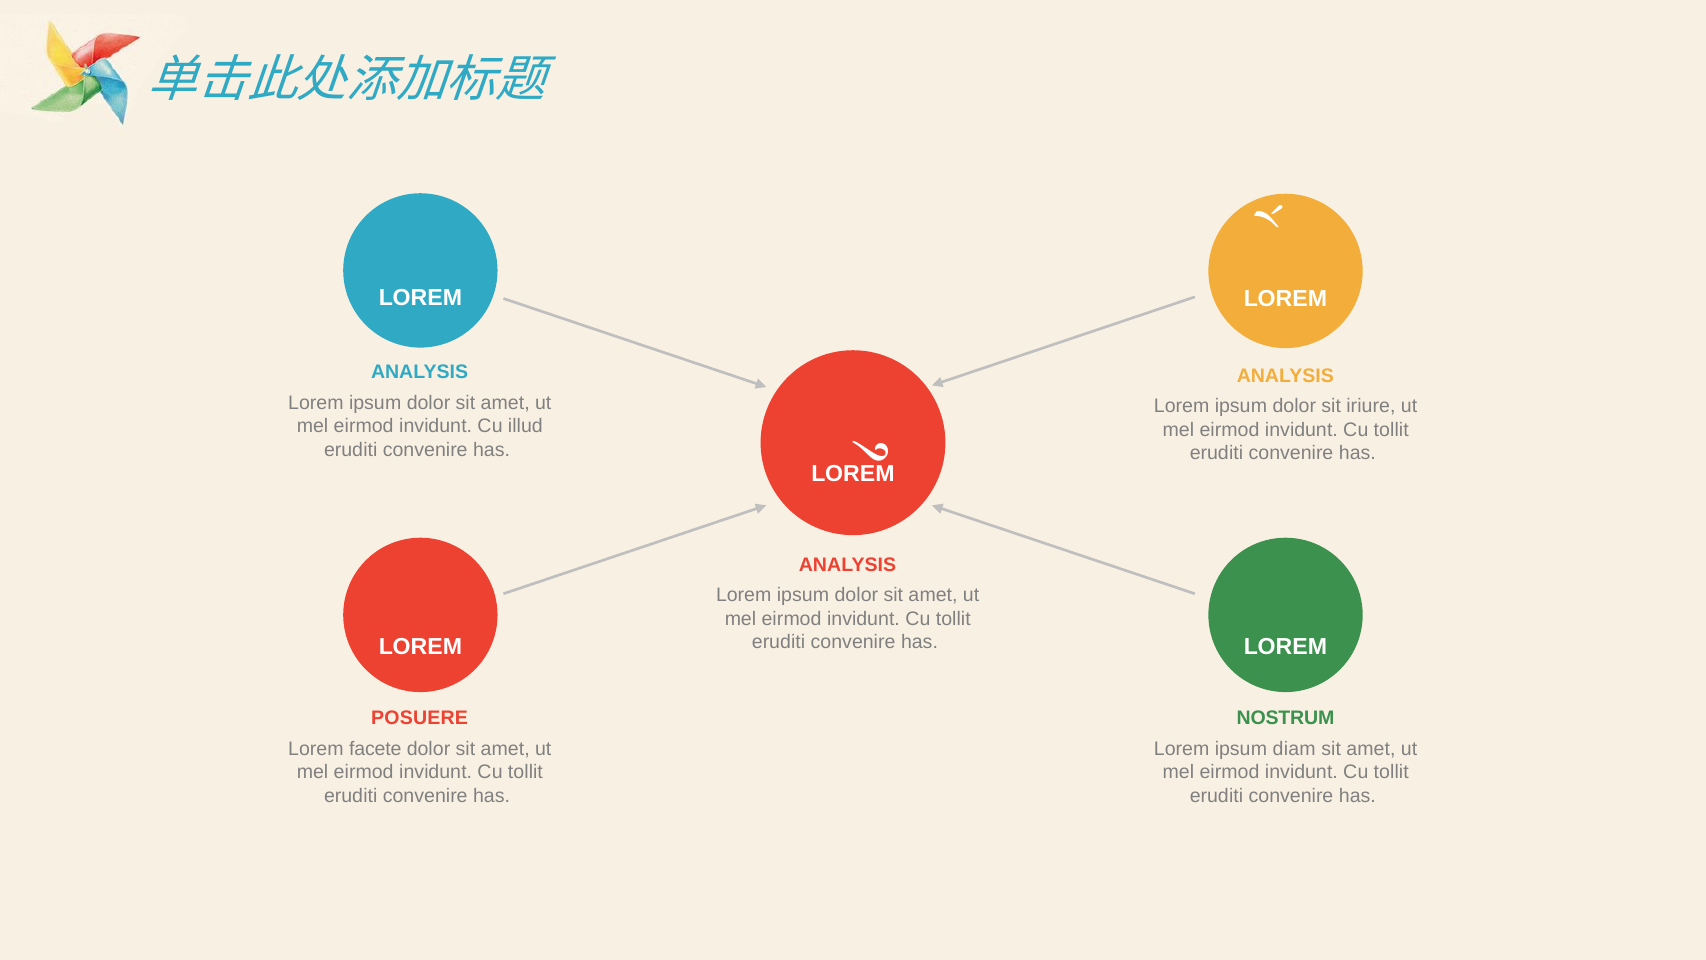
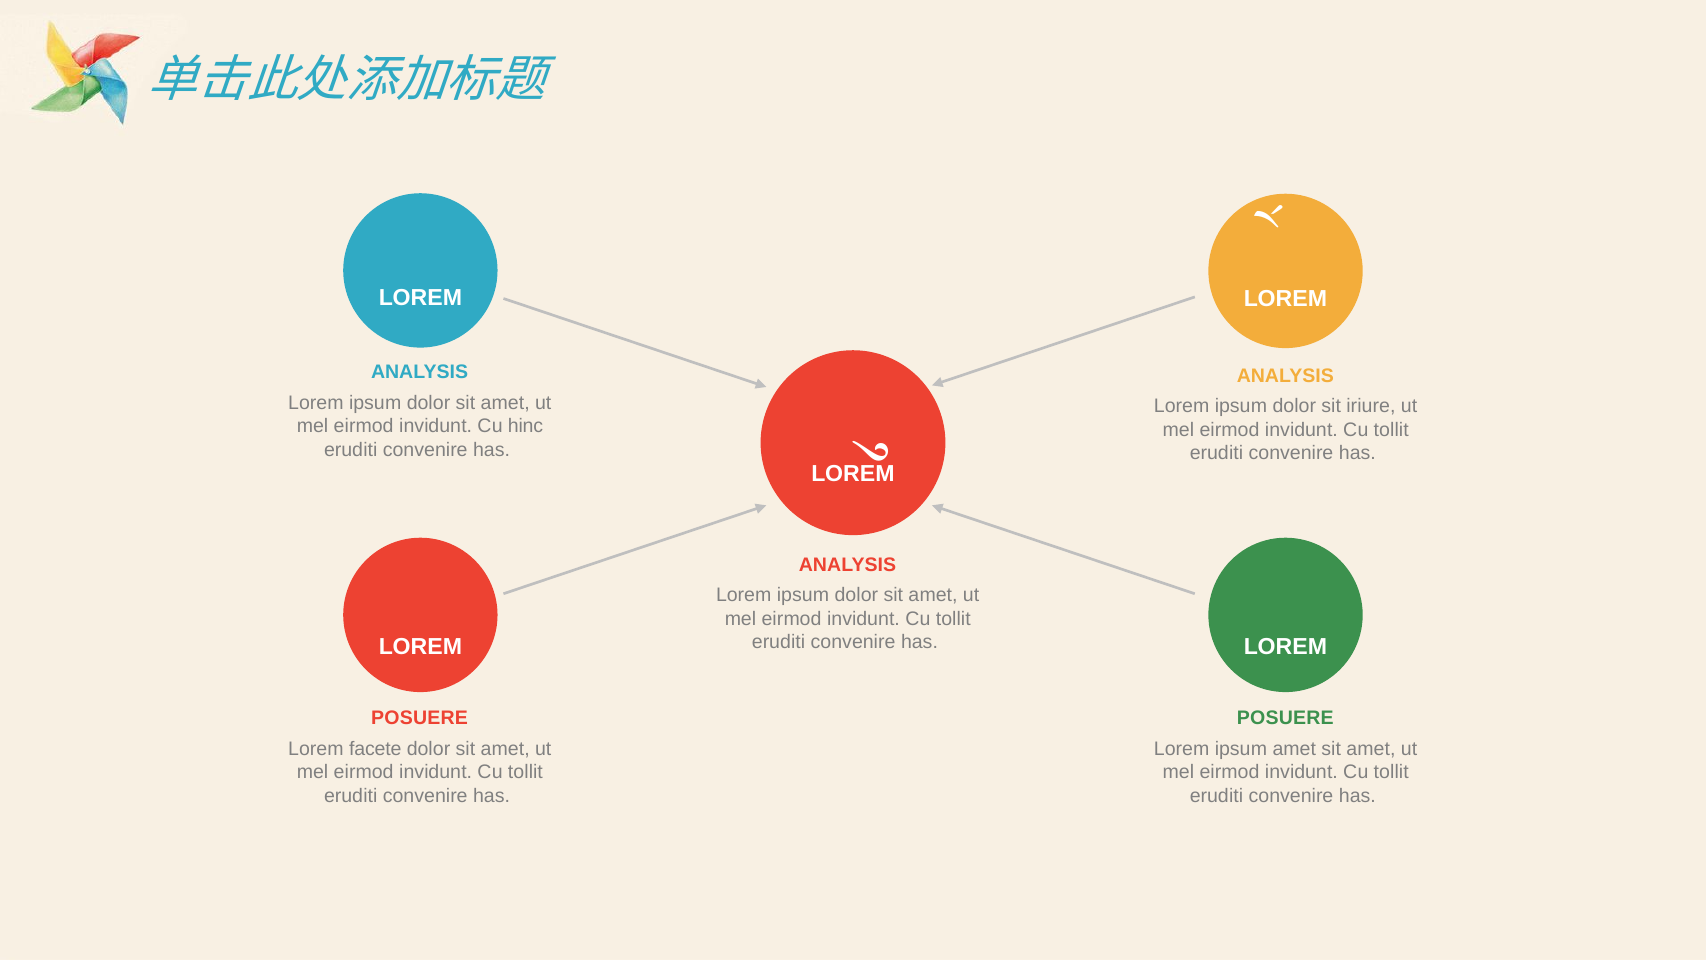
illud: illud -> hinc (526, 426)
NOSTRUM: NOSTRUM -> POSUERE (1285, 718)
ipsum diam: diam -> amet (1294, 749)
